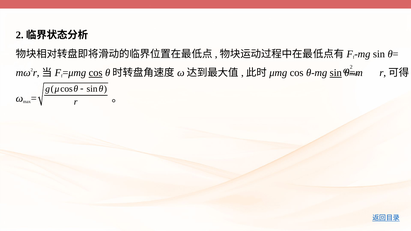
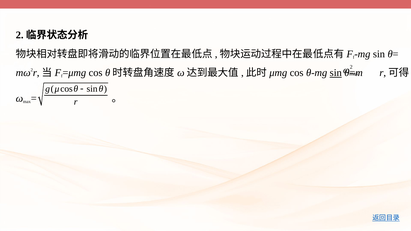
cos underline: present -> none (96, 73)
